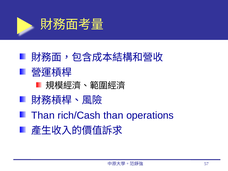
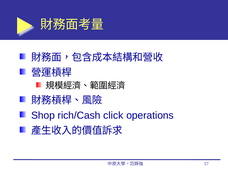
Than: Than -> Shop (43, 115)
rich/Cash than: than -> click (113, 115)
